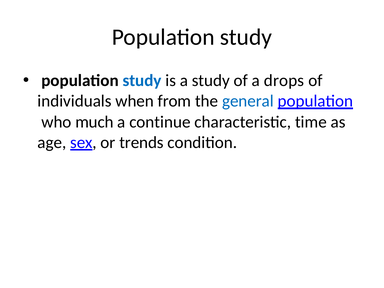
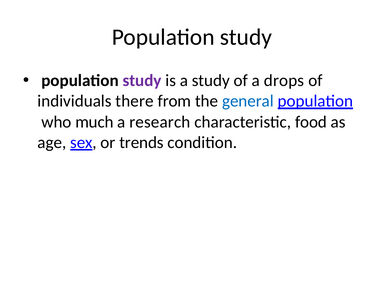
study colour: blue -> purple (142, 81)
when: when -> there (135, 101)
continue: continue -> research (160, 122)
time: time -> food (311, 122)
